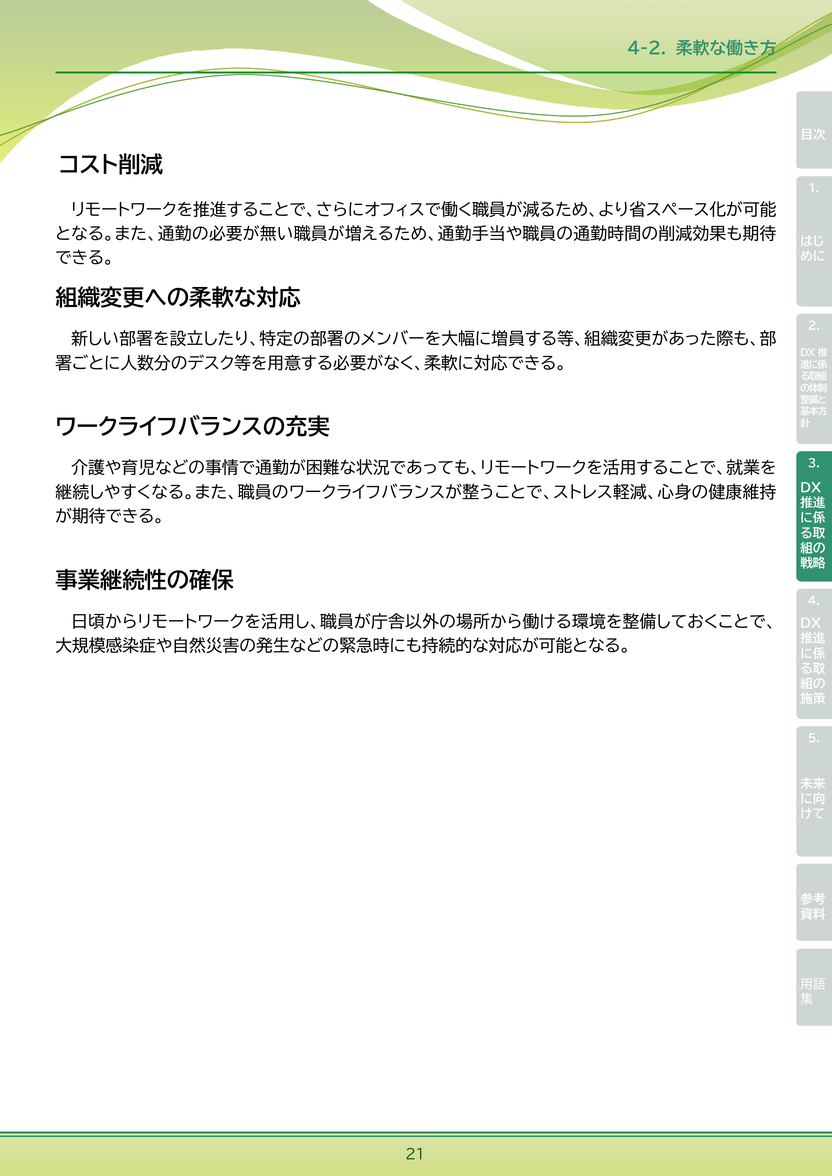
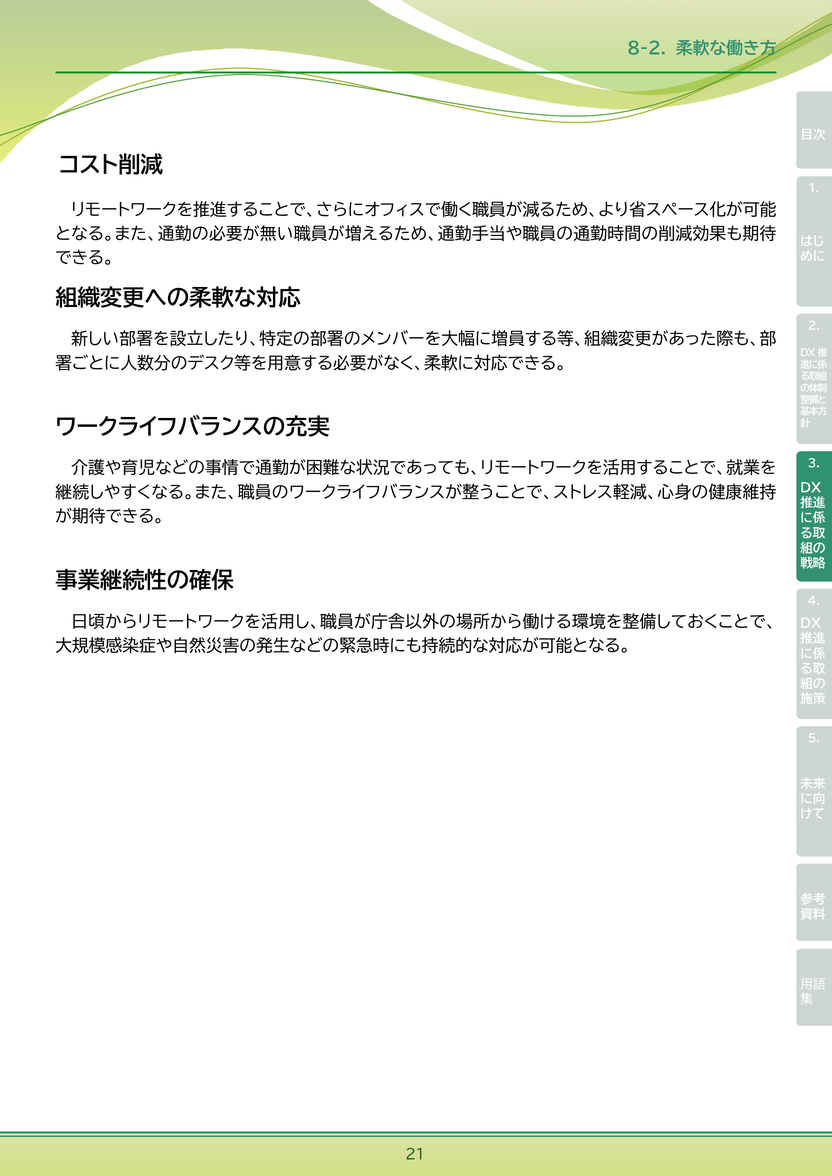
4-2: 4-2 -> 8-2 (647, 49)
